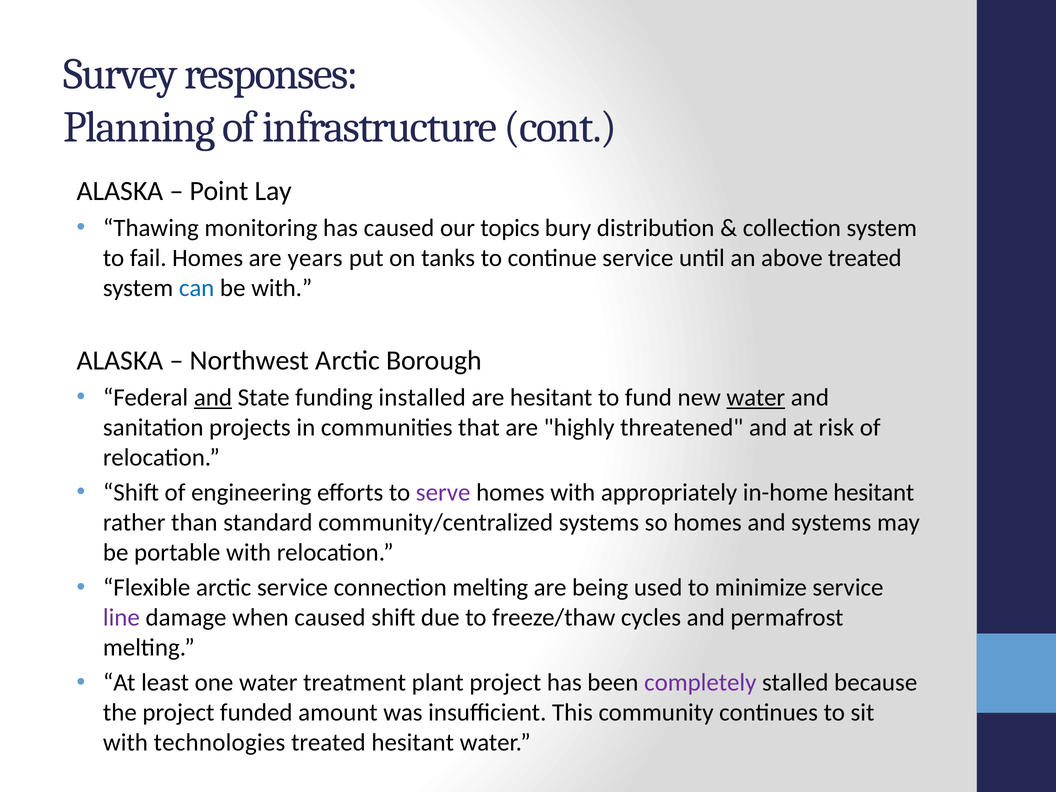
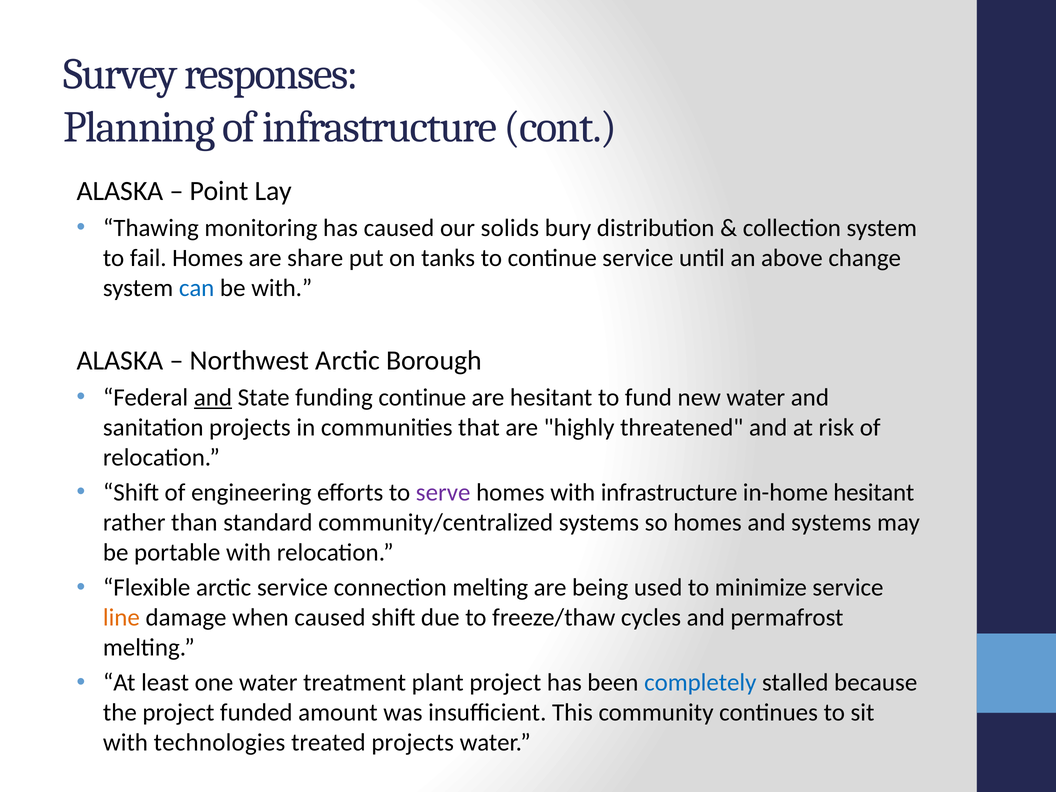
topics: topics -> solids (510, 228)
years: years -> share (315, 258)
above treated: treated -> change (865, 258)
funding installed: installed -> continue (422, 397)
water underline: present -> none (756, 397)
with appropriately: appropriately -> infrastructure (669, 493)
line colour: purple -> orange (121, 618)
completely colour: purple -> blue (700, 683)
treated hesitant: hesitant -> projects (413, 743)
